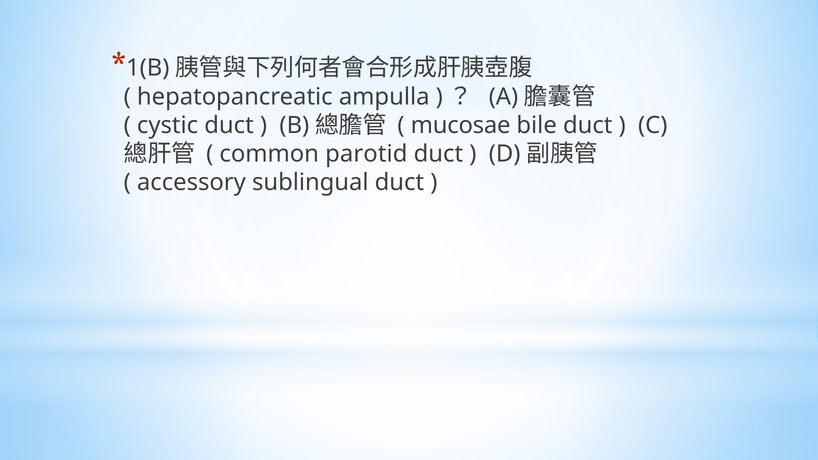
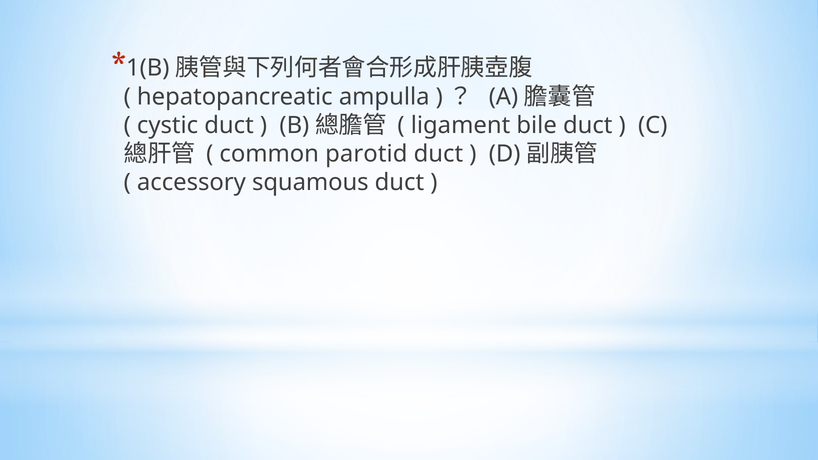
mucosae: mucosae -> ligament (461, 125)
sublingual: sublingual -> squamous (310, 182)
